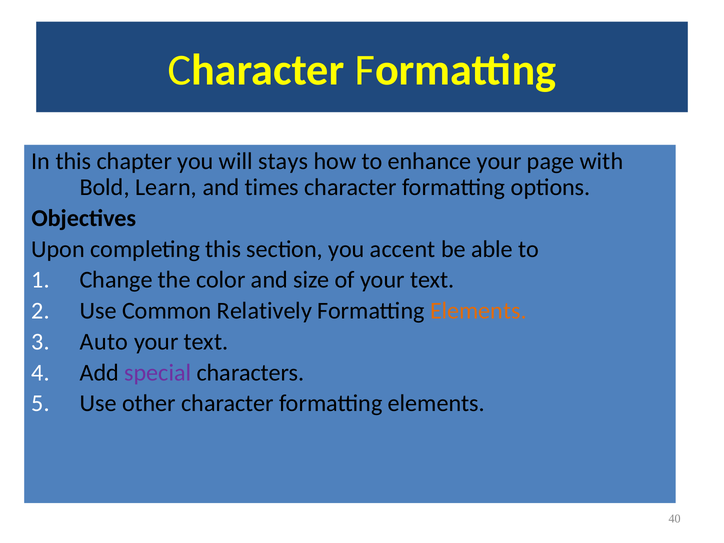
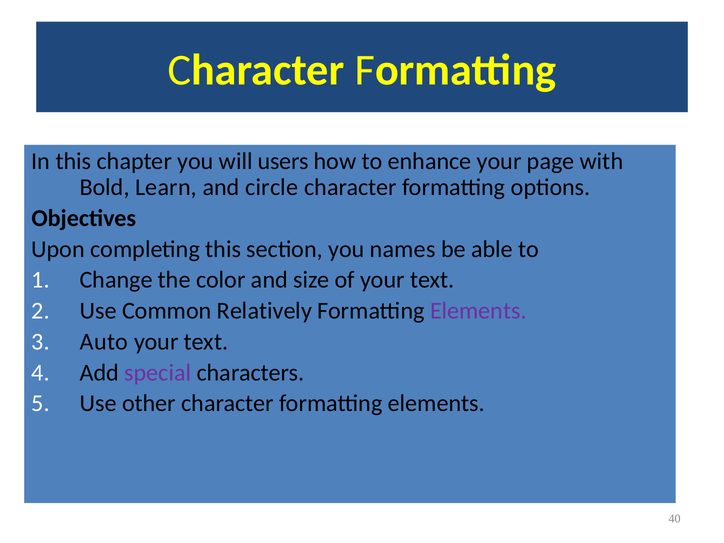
stays: stays -> users (283, 161)
times: times -> circle (272, 187)
accent: accent -> names (403, 249)
Elements colour: orange -> purple (478, 311)
